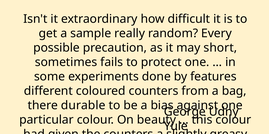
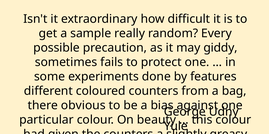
short: short -> giddy (220, 48)
durable: durable -> obvious (83, 106)
